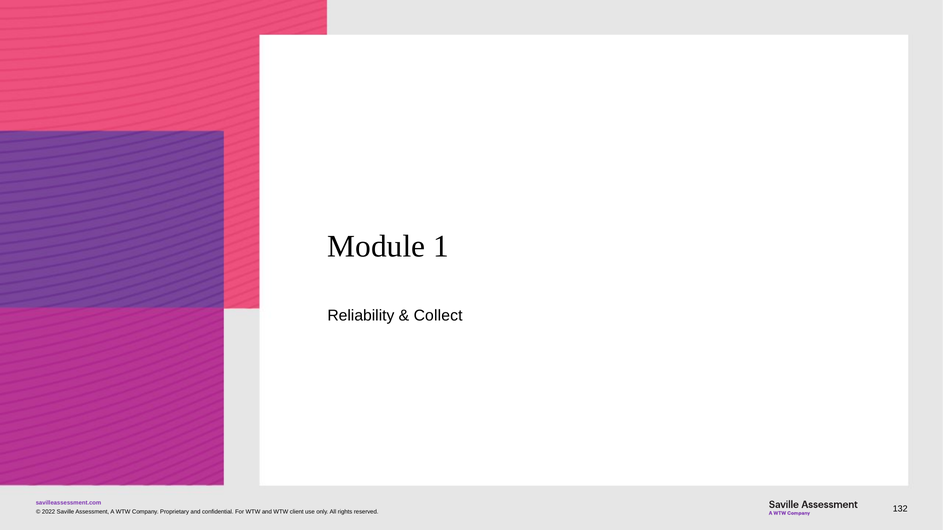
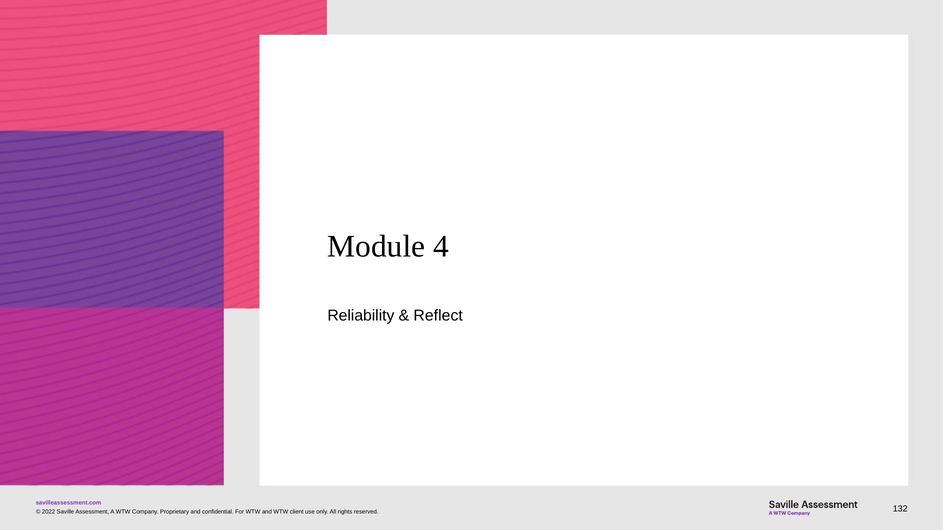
1: 1 -> 4 (441, 246)
Collect: Collect -> Reflect (438, 316)
